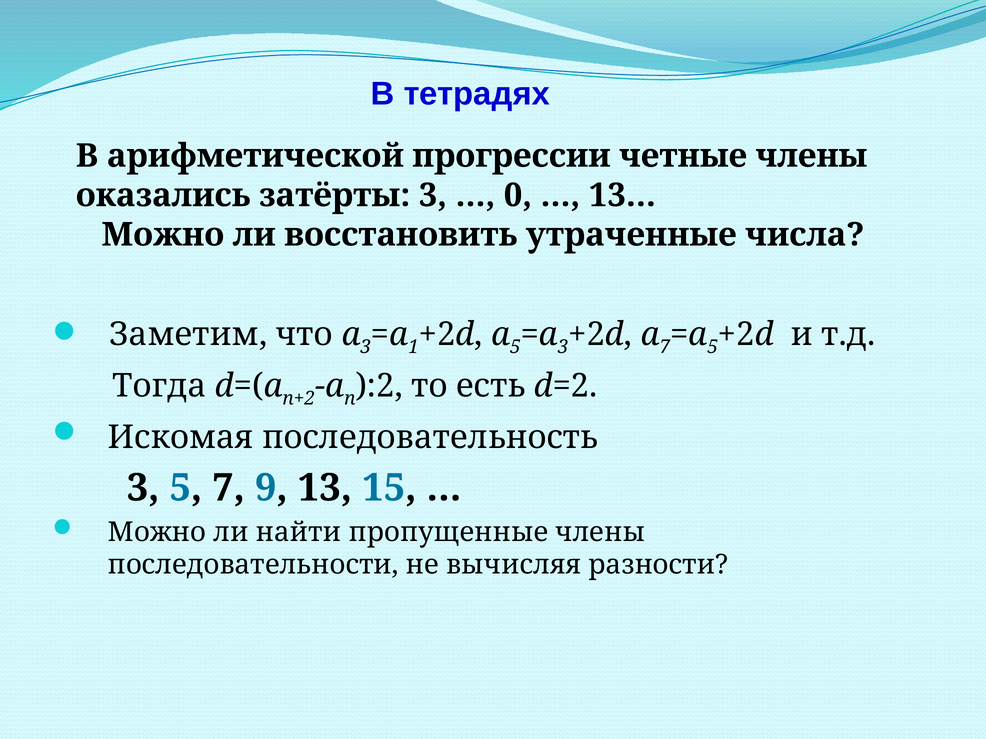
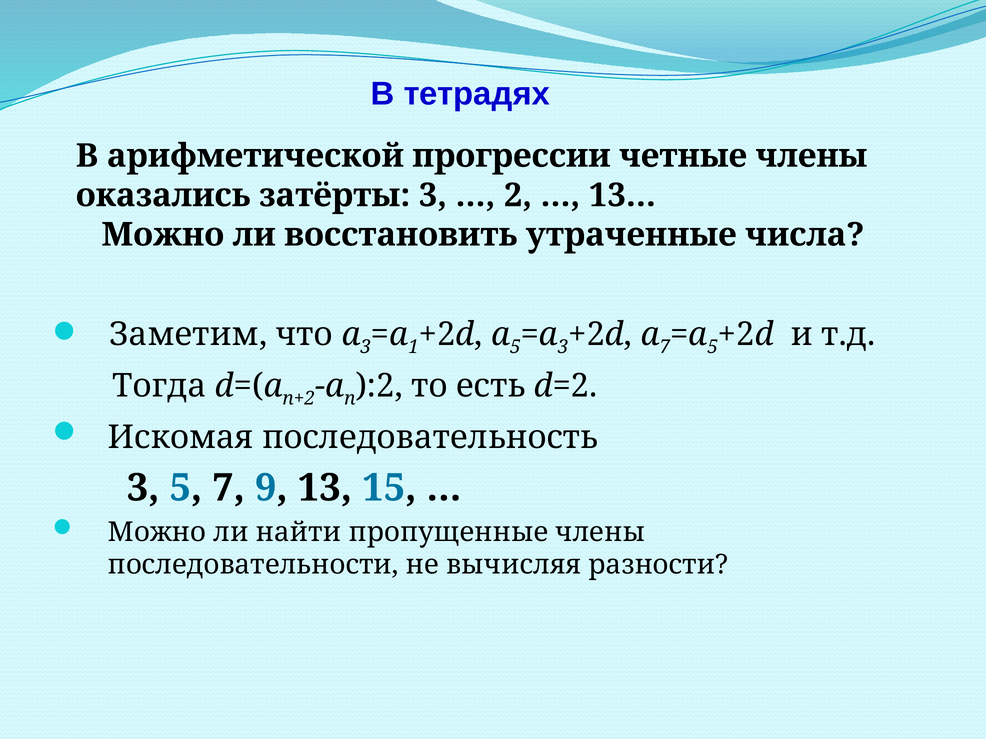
0: 0 -> 2 (518, 195)
